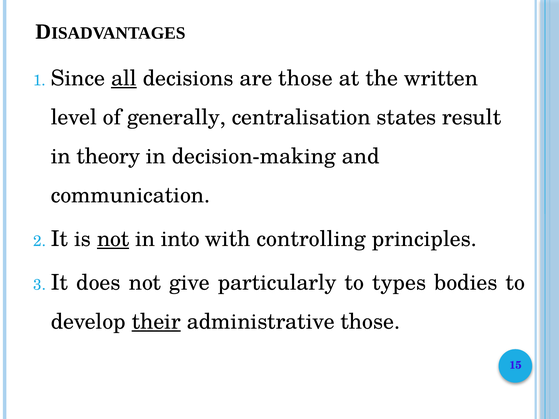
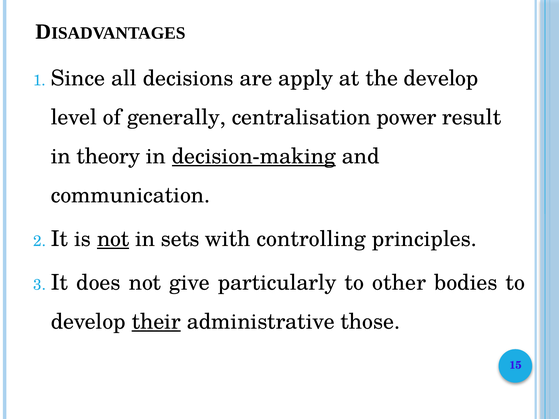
all underline: present -> none (124, 78)
are those: those -> apply (306, 78)
the written: written -> develop (441, 78)
states: states -> power (407, 117)
decision-making underline: none -> present (254, 156)
into: into -> sets (180, 239)
types: types -> other (399, 283)
